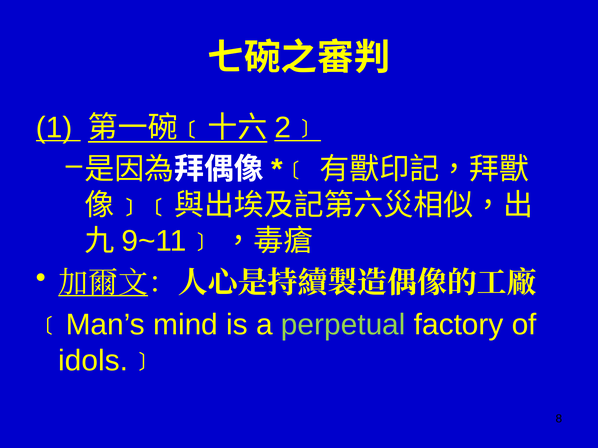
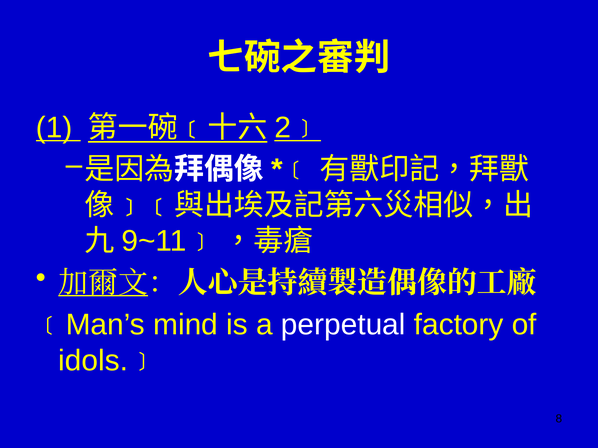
perpetual colour: light green -> white (343, 325)
